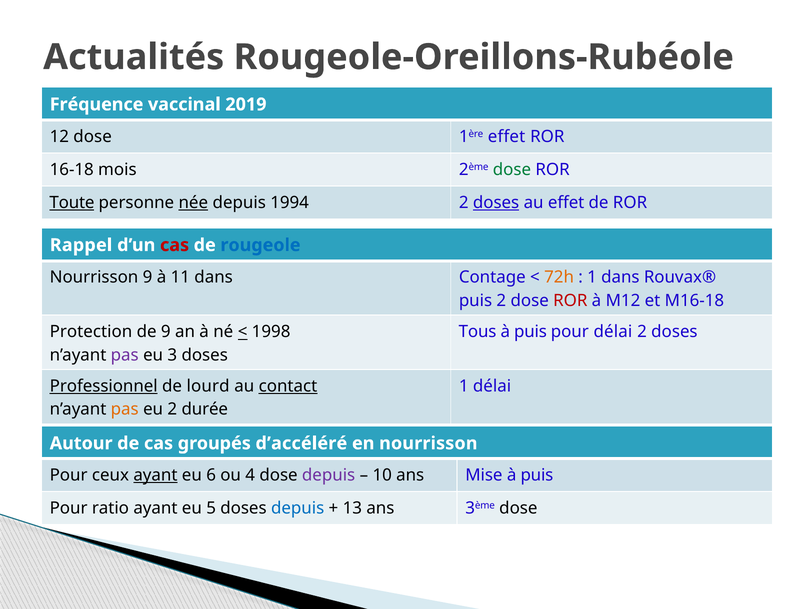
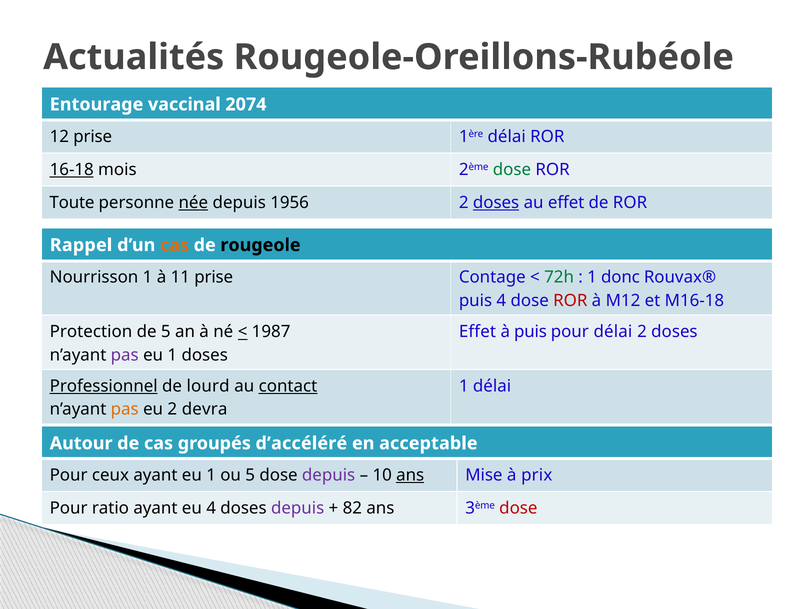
Fréquence: Fréquence -> Entourage (97, 104)
2019: 2019 -> 2074 (246, 104)
12 dose: dose -> prise (93, 137)
1ère effet: effet -> délai (507, 137)
16-18 underline: none -> present (72, 170)
Toute underline: present -> none (72, 203)
1994: 1994 -> 1956 (290, 203)
cas colour: red -> orange (175, 245)
rougeole colour: blue -> black (260, 245)
Nourrisson 9: 9 -> 1 (148, 277)
11 dans: dans -> prise (214, 277)
72h colour: orange -> green (559, 277)
1 dans: dans -> donc (620, 277)
puis 2: 2 -> 4 (501, 301)
de 9: 9 -> 5 (166, 332)
1998: 1998 -> 1987 (271, 332)
Tous: Tous -> Effet (477, 332)
3: 3 -> 1 (172, 355)
durée: durée -> devra (205, 409)
en nourrisson: nourrisson -> acceptable (428, 443)
ayant underline: present -> none (155, 475)
6: 6 -> 1 (211, 475)
ou 4: 4 -> 5 (250, 475)
ans underline: none -> present (410, 475)
Mise à puis: puis -> prix (537, 475)
eu 5: 5 -> 4 (211, 508)
depuis colour: blue -> purple (298, 508)
13: 13 -> 82 (352, 508)
dose colour: black -> red (518, 508)
